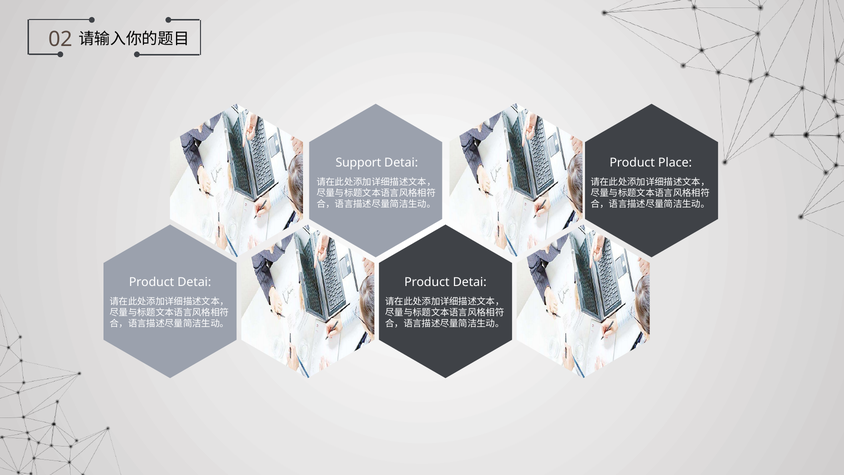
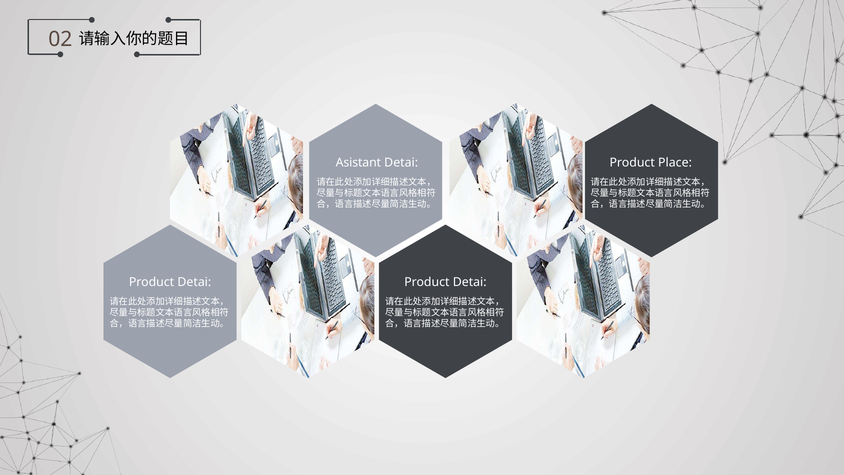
Support: Support -> Asistant (358, 162)
